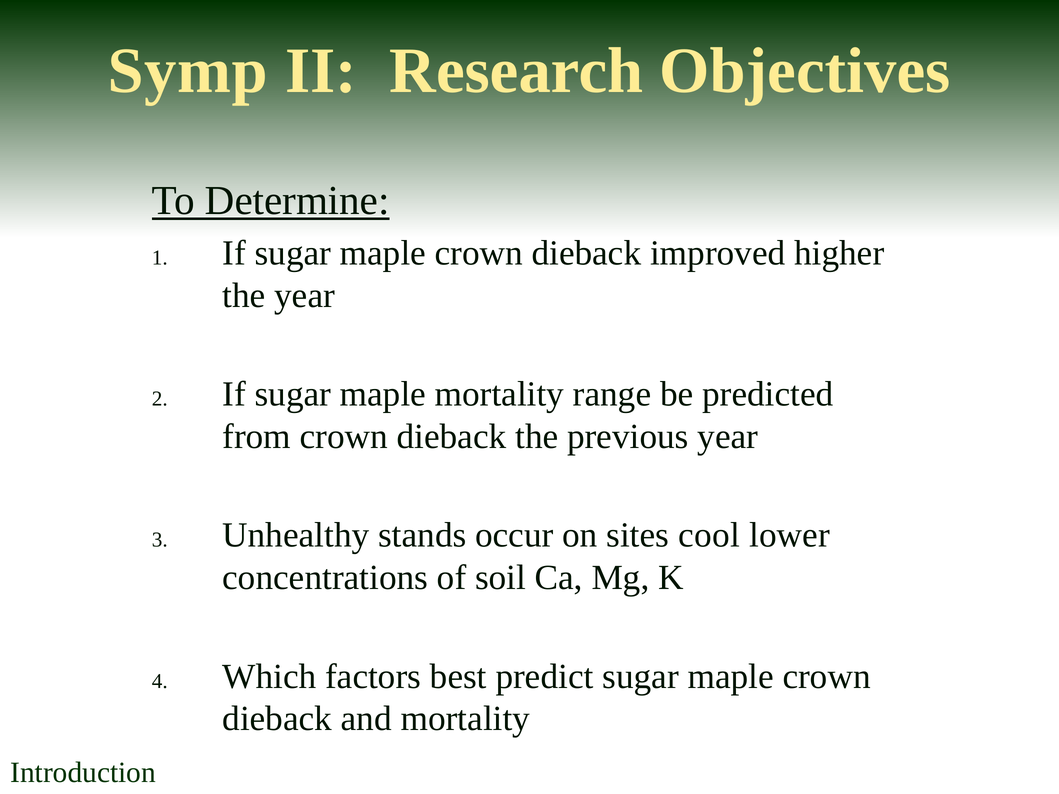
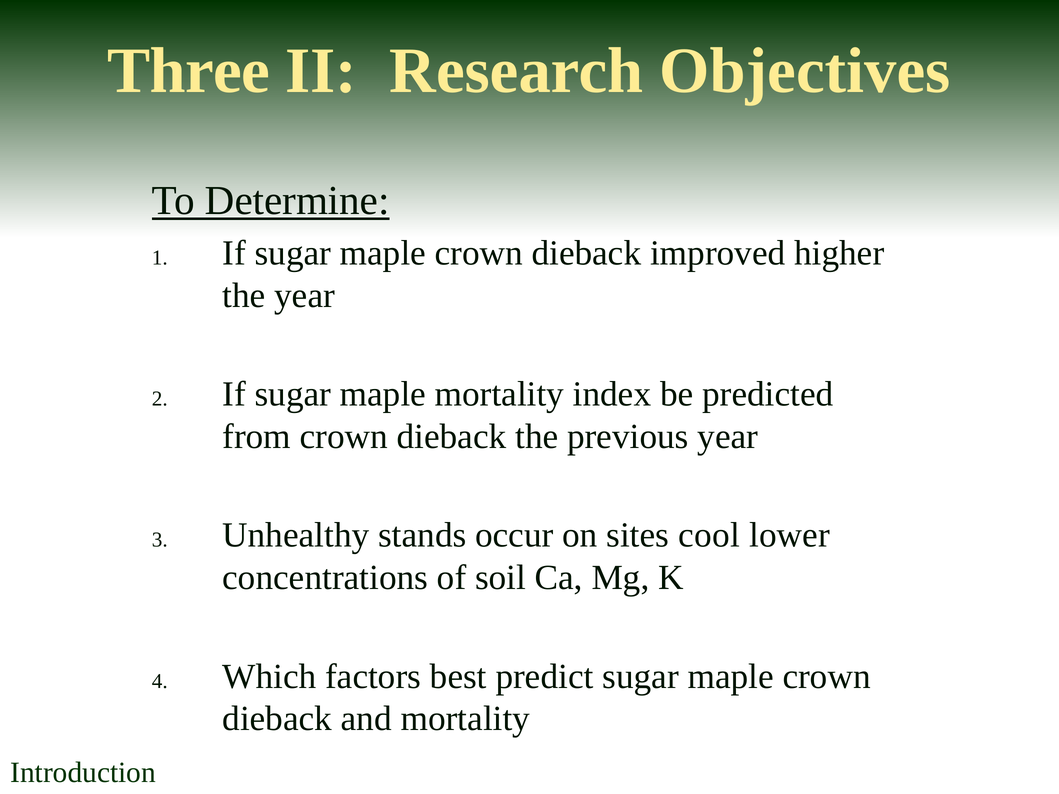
Symp: Symp -> Three (189, 71)
range: range -> index (612, 394)
